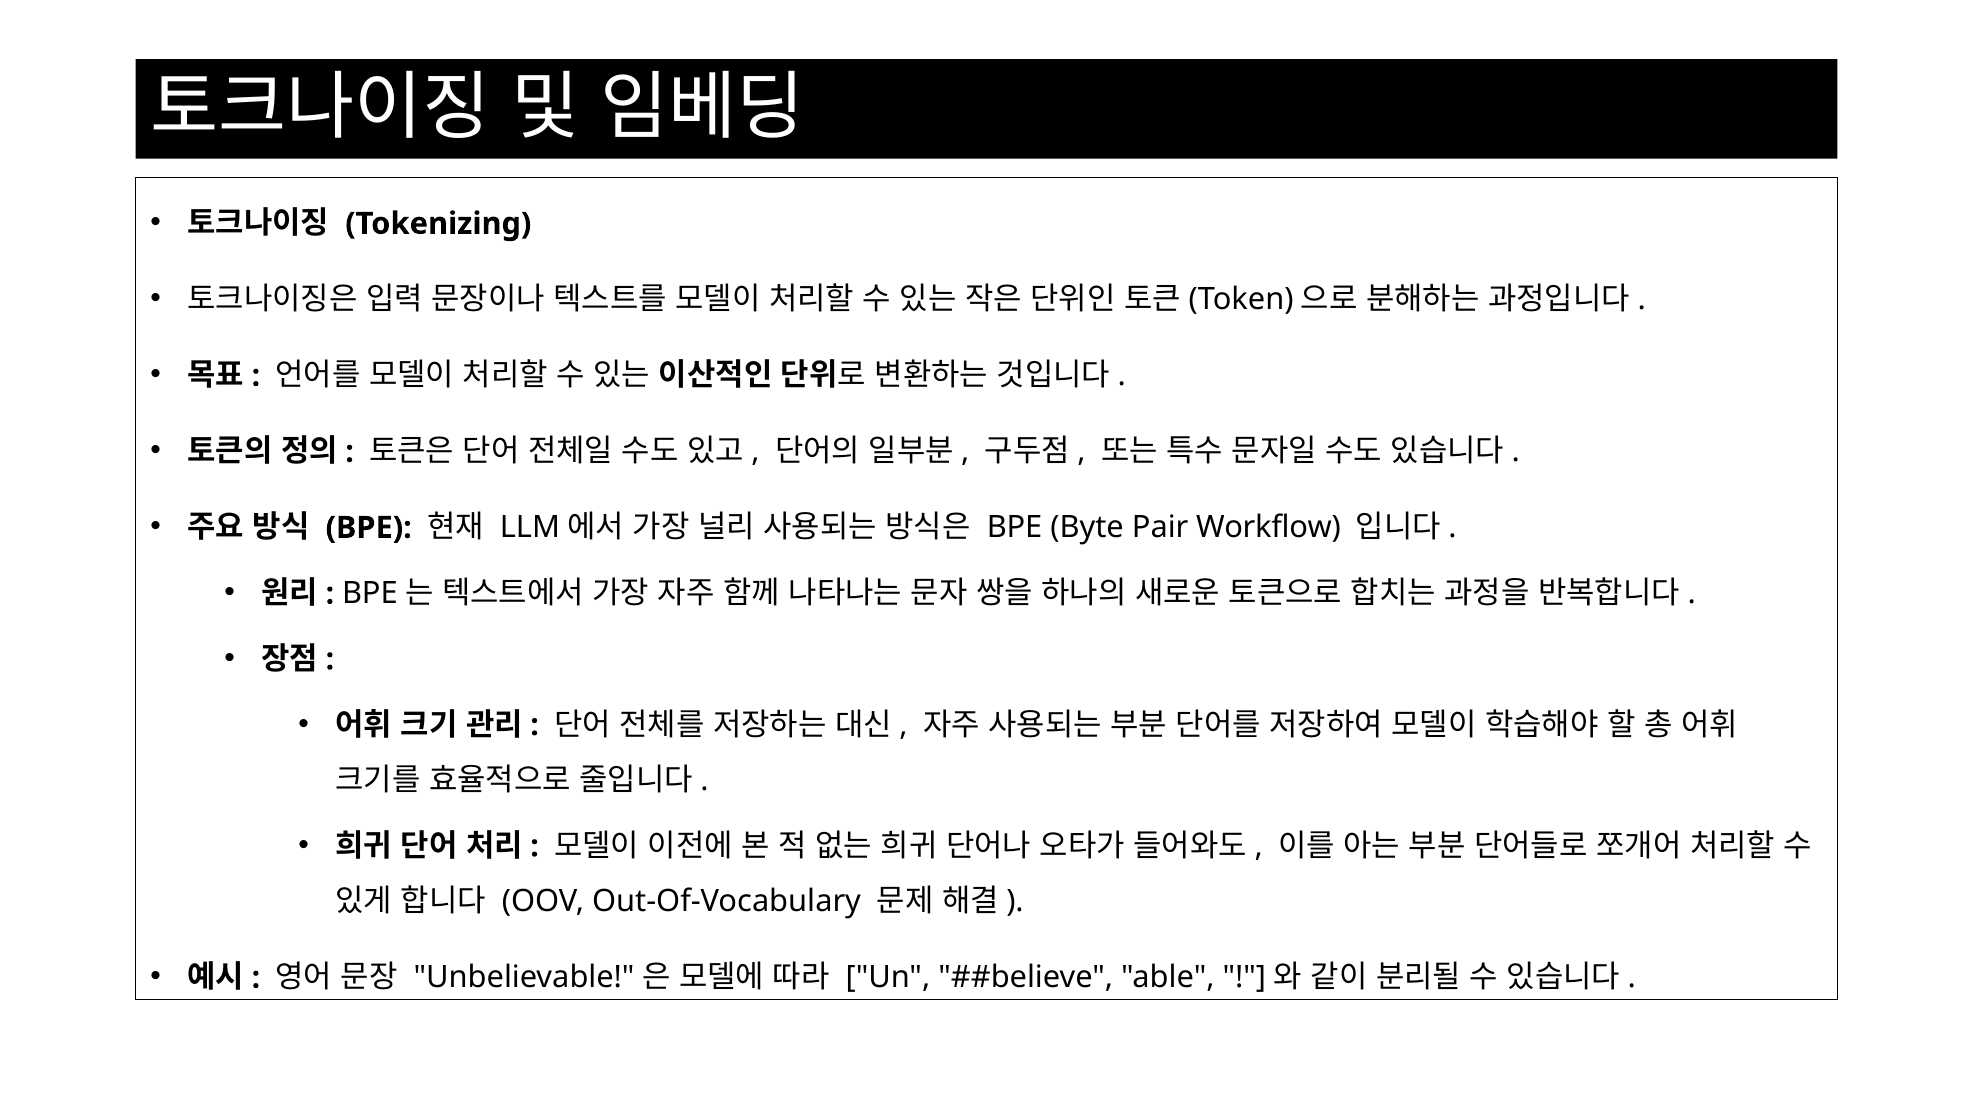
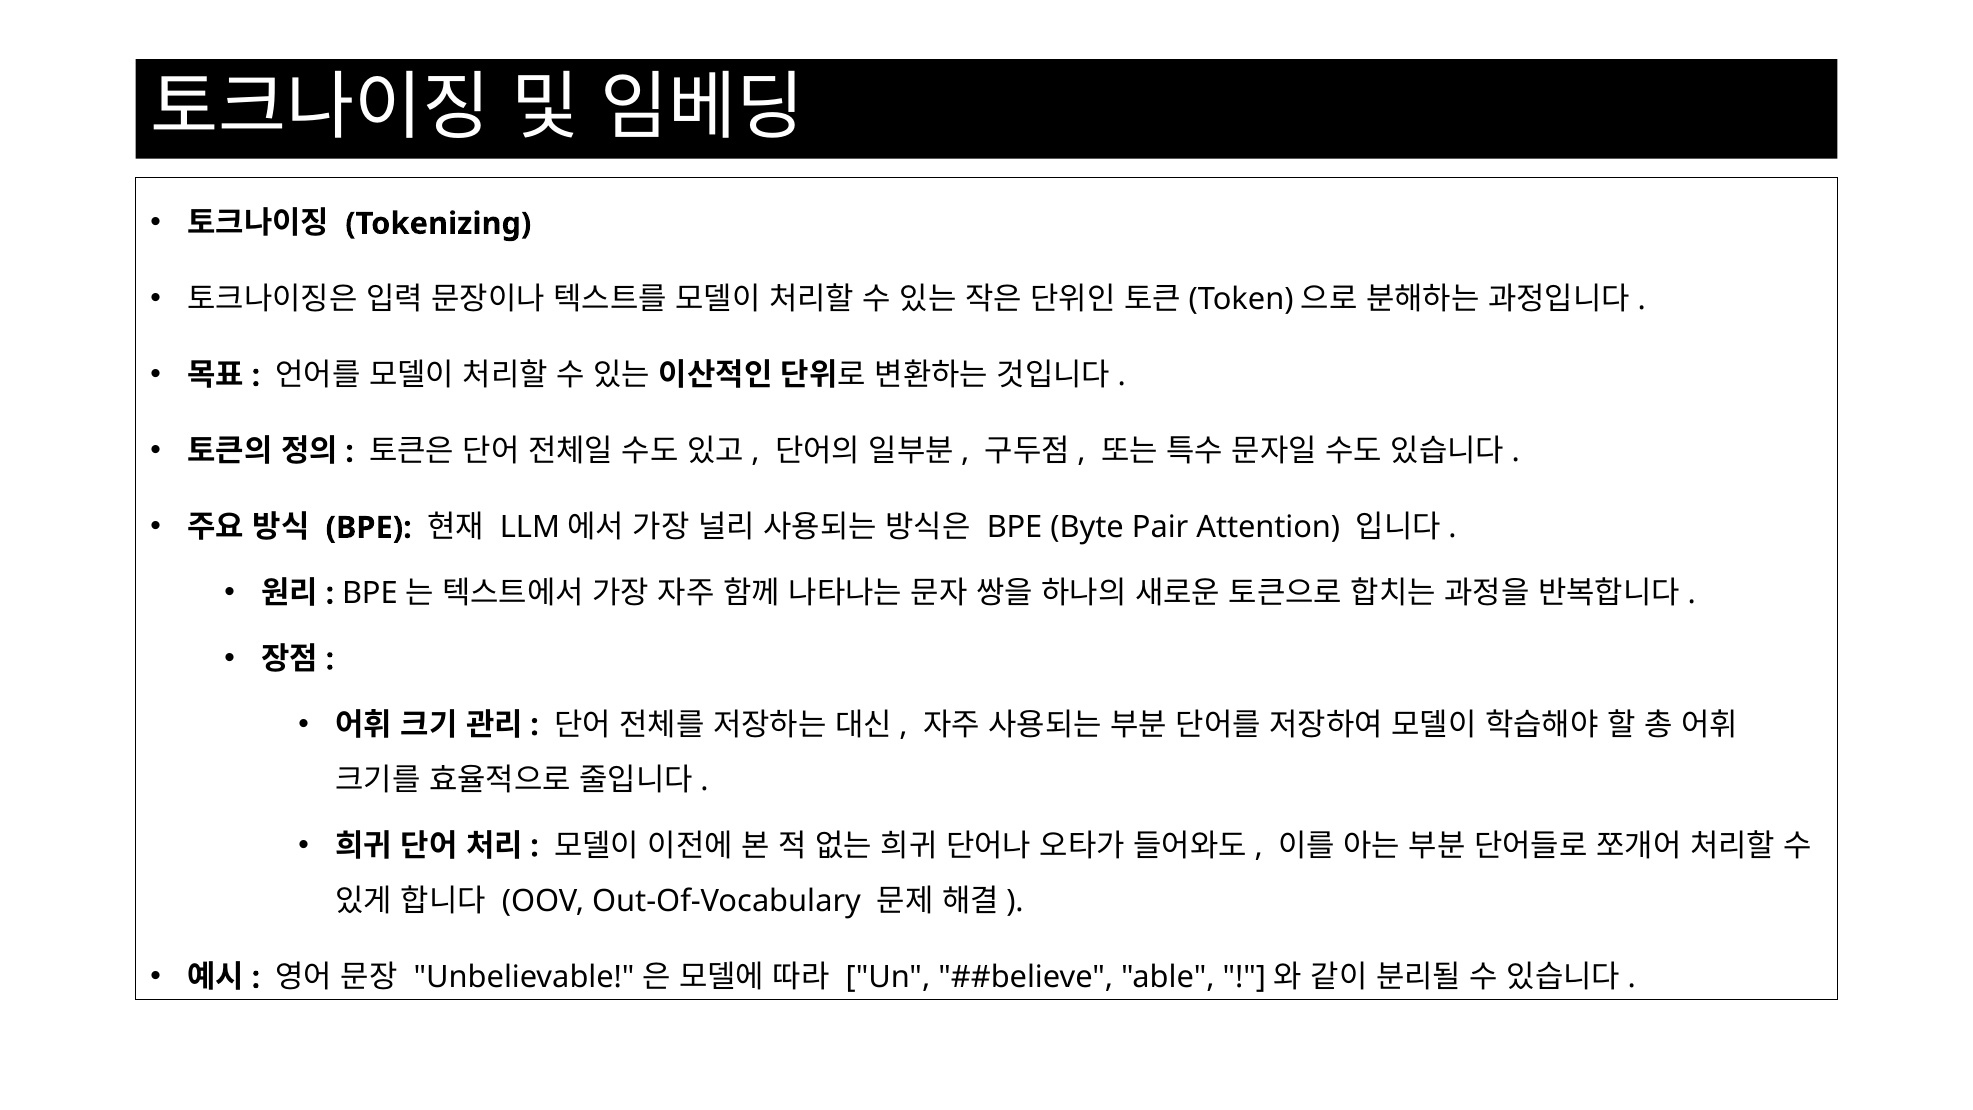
Workflow: Workflow -> Attention (1268, 528)
